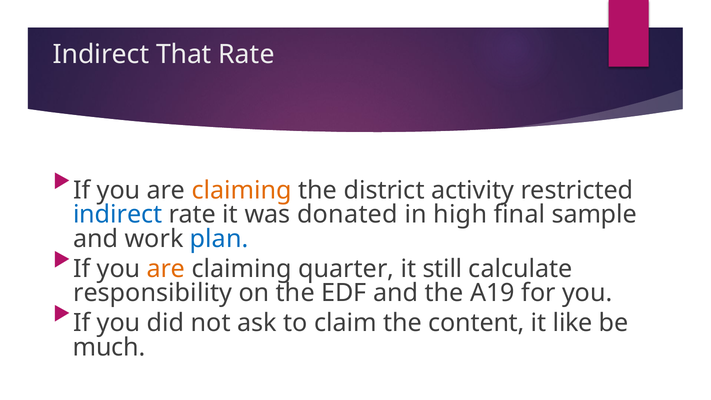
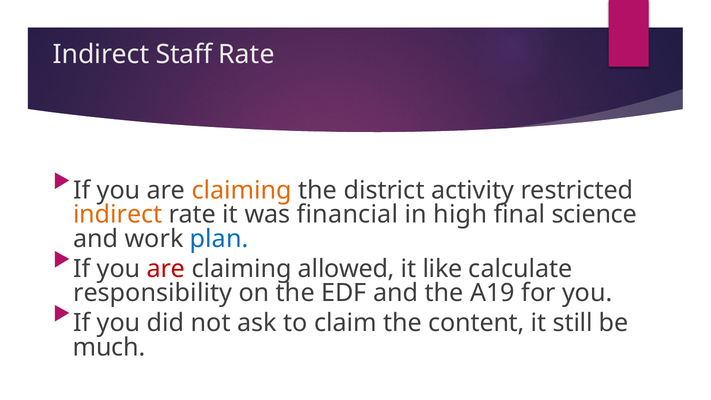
That: That -> Staff (184, 55)
indirect colour: blue -> orange (118, 215)
donated: donated -> financial (348, 215)
sample: sample -> science (594, 215)
are colour: orange -> red (166, 269)
quarter: quarter -> allowed (346, 269)
still: still -> like (442, 269)
like: like -> still (573, 323)
